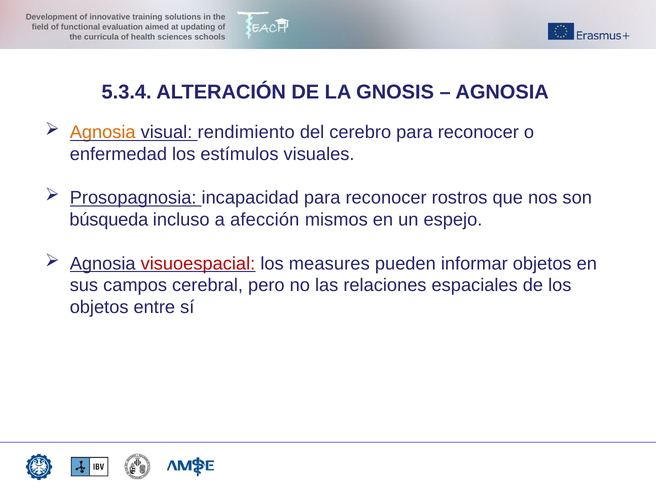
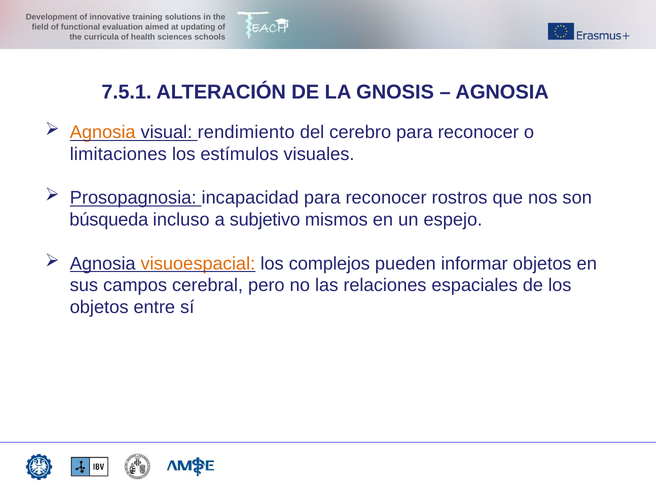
5.3.4: 5.3.4 -> 7.5.1 (127, 92)
enfermedad: enfermedad -> limitaciones (118, 154)
afección: afección -> subjetivo (265, 220)
visuoespacial colour: red -> orange (198, 264)
measures: measures -> complejos (329, 264)
